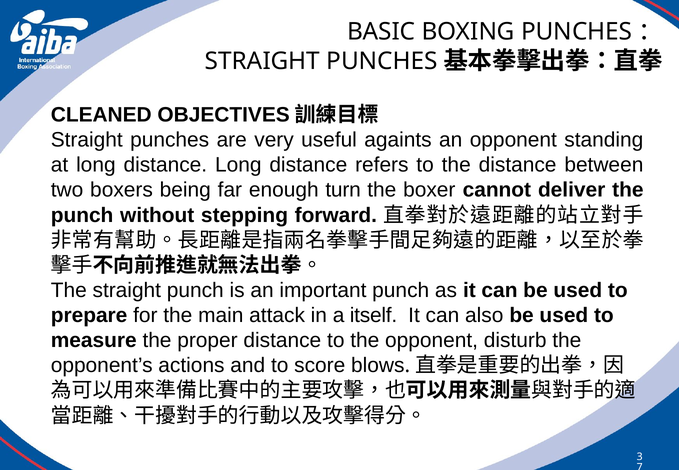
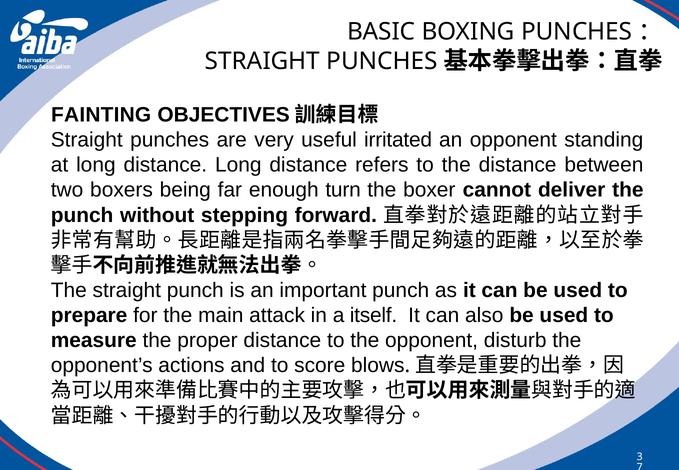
CLEANED: CLEANED -> FAINTING (101, 115)
againts: againts -> irritated (398, 140)
